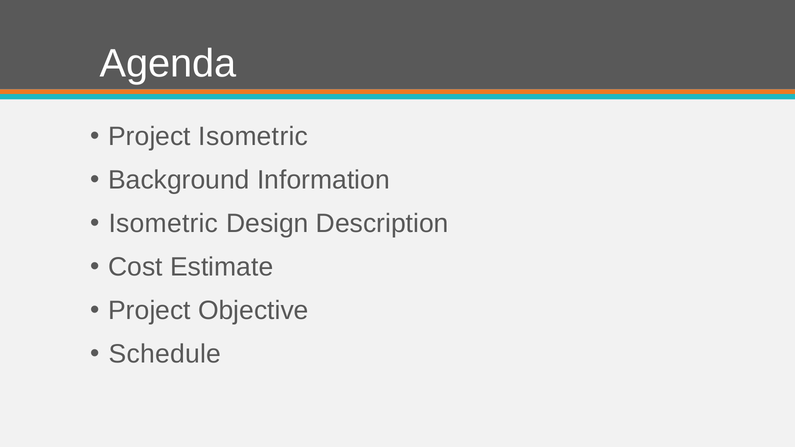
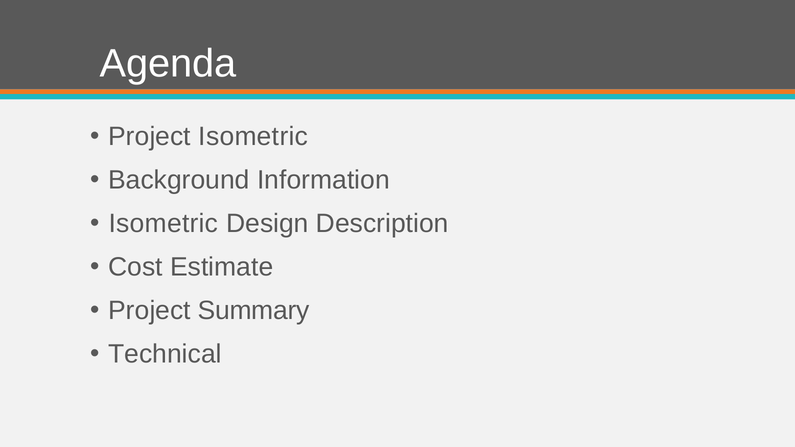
Objective: Objective -> Summary (254, 311)
Schedule: Schedule -> Technical (165, 354)
